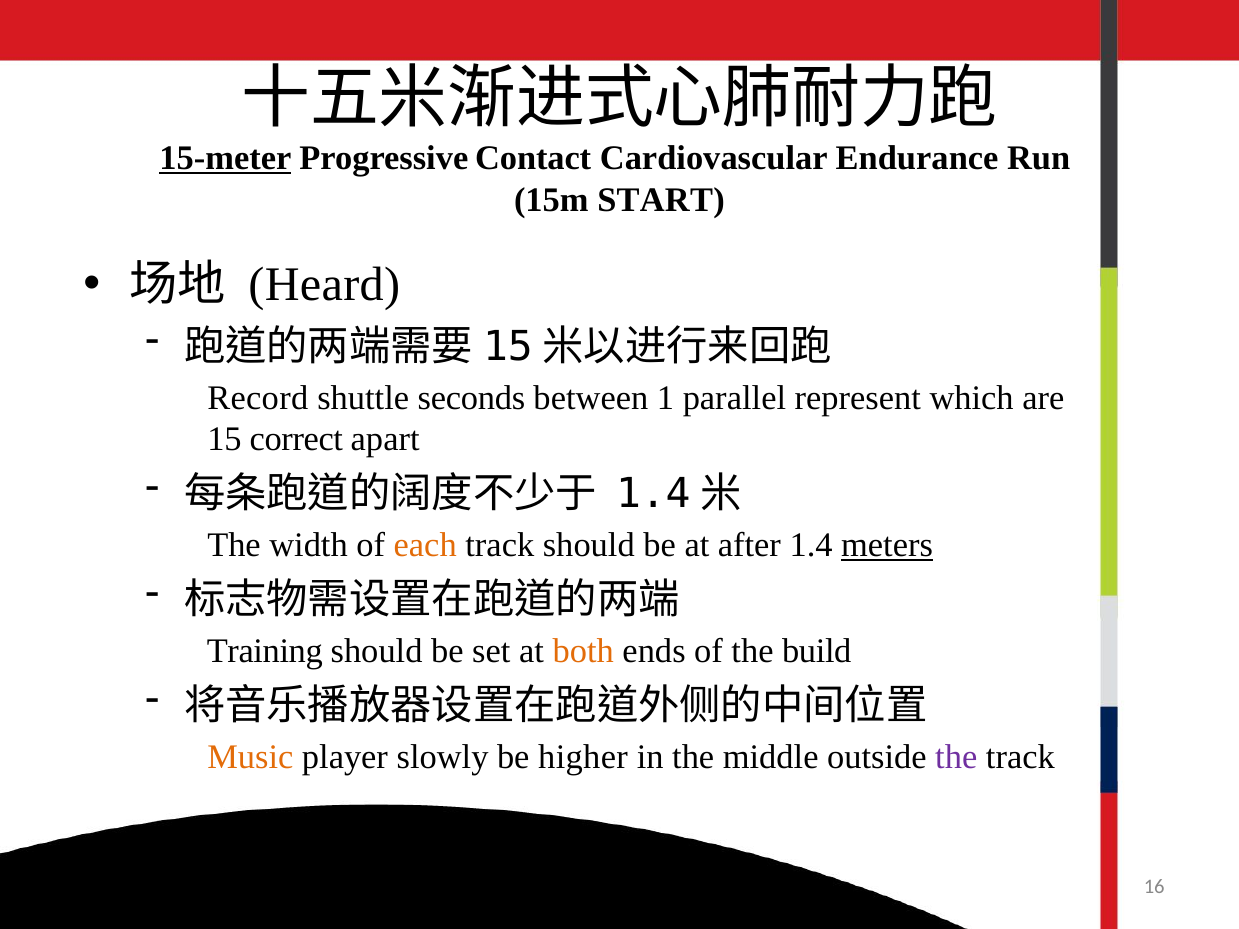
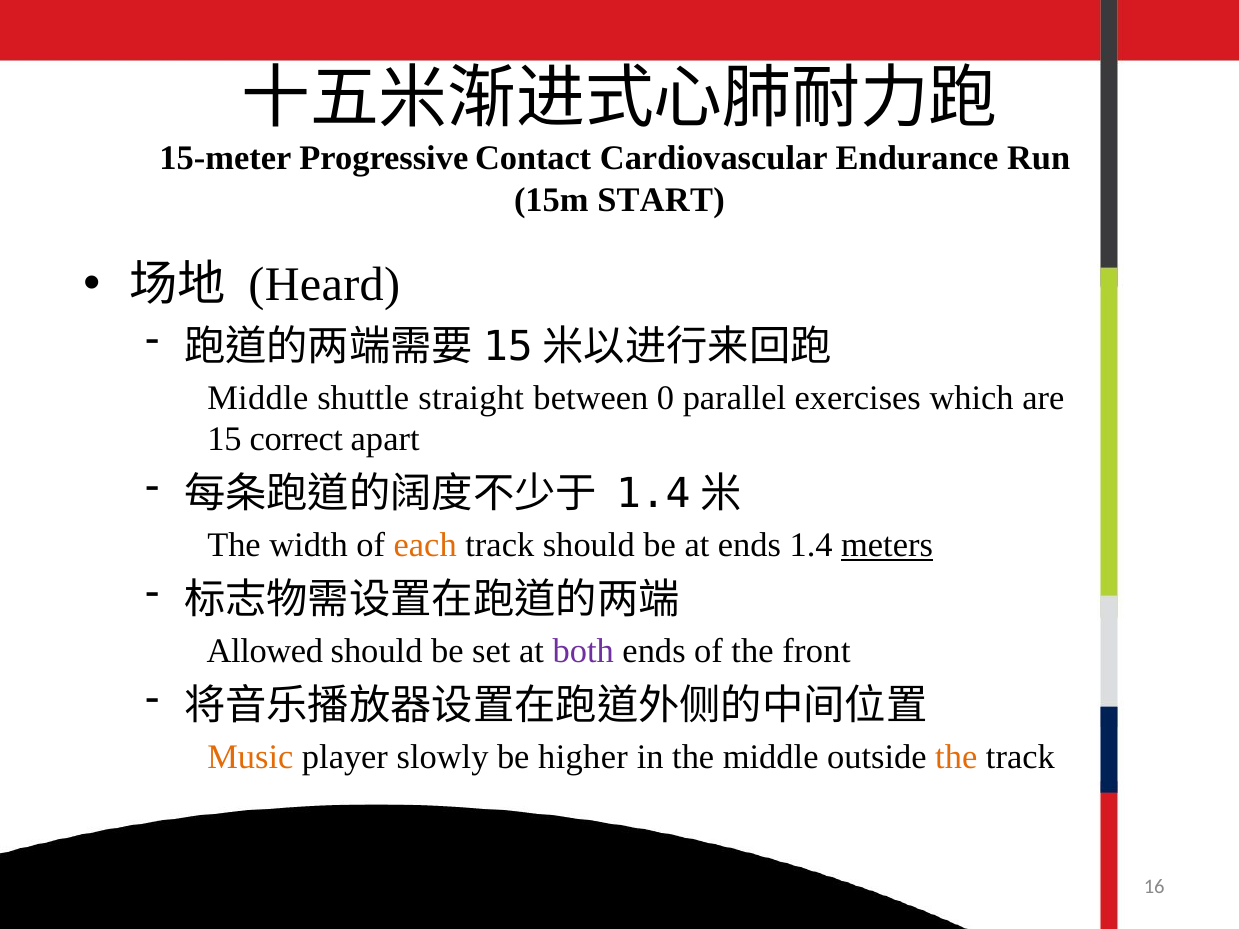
15-meter underline: present -> none (225, 158)
Record: Record -> Middle (258, 398)
seconds: seconds -> straight (471, 398)
1: 1 -> 0 (665, 398)
represent: represent -> exercises (858, 398)
at after: after -> ends (749, 546)
Training: Training -> Allowed (265, 652)
both colour: orange -> purple (583, 652)
build: build -> front (816, 652)
the colour: purple -> orange (956, 758)
